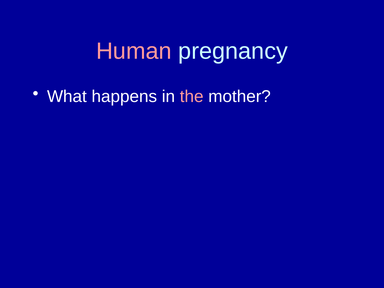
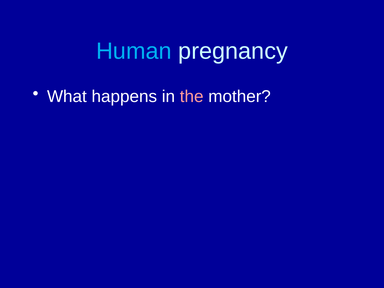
Human colour: pink -> light blue (134, 51)
